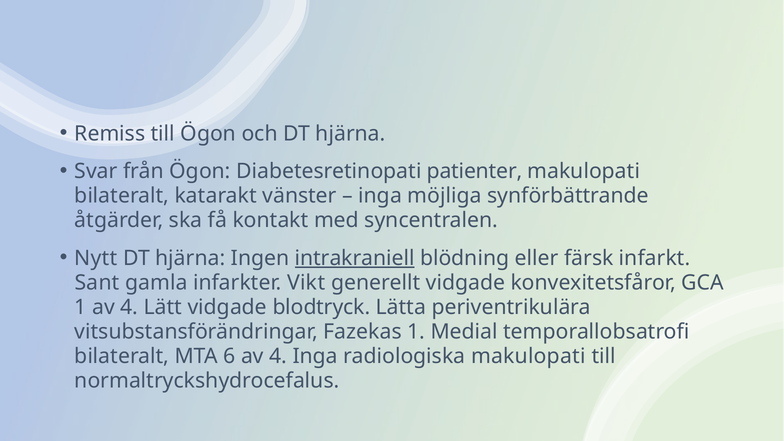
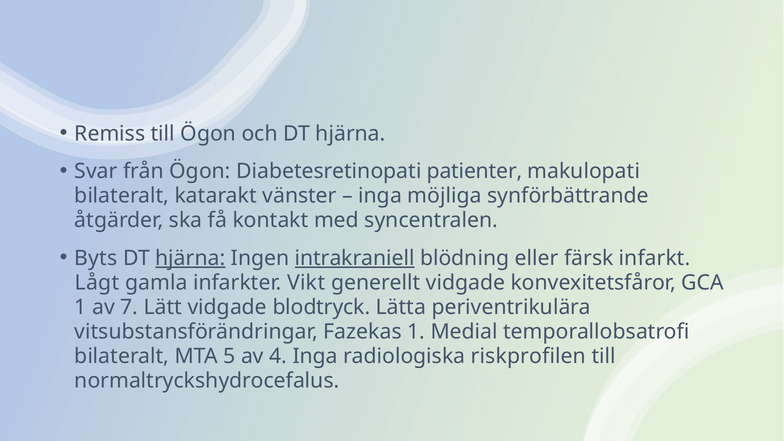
Nytt: Nytt -> Byts (96, 258)
hjärna underline: none -> present (190, 258)
Sant: Sant -> Lågt (97, 283)
1 av 4: 4 -> 7 (129, 307)
6: 6 -> 5 (229, 356)
radiologiska makulopati: makulopati -> riskprofilen (528, 356)
